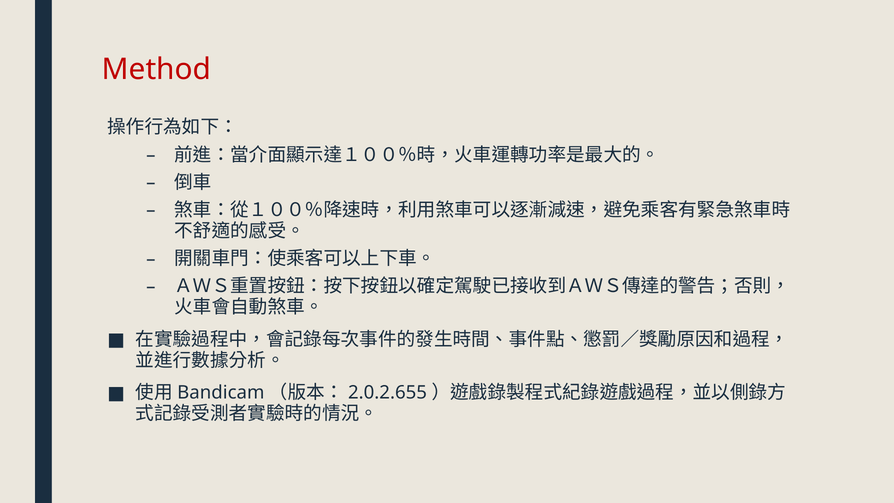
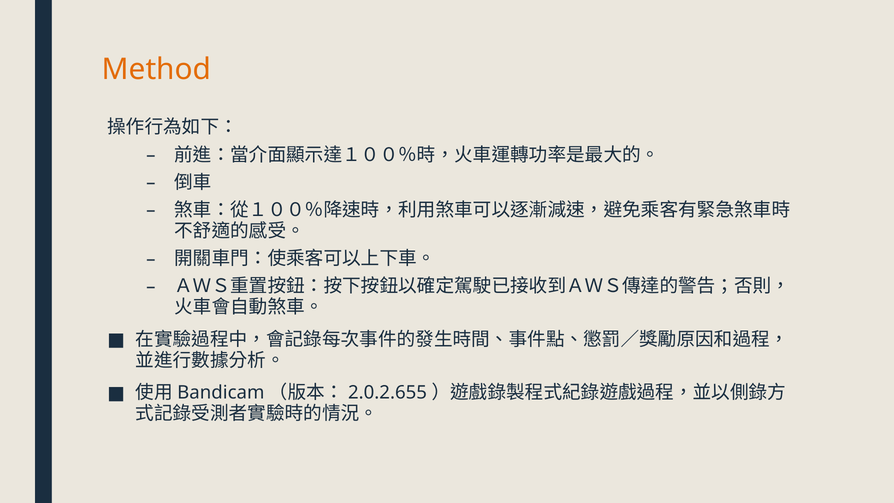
Method colour: red -> orange (156, 70)
